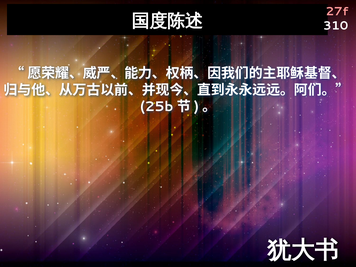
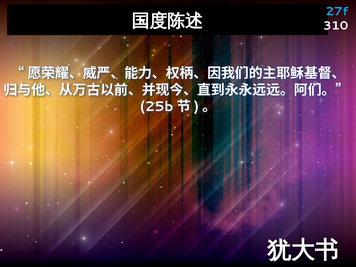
27f colour: pink -> light blue (337, 11)
